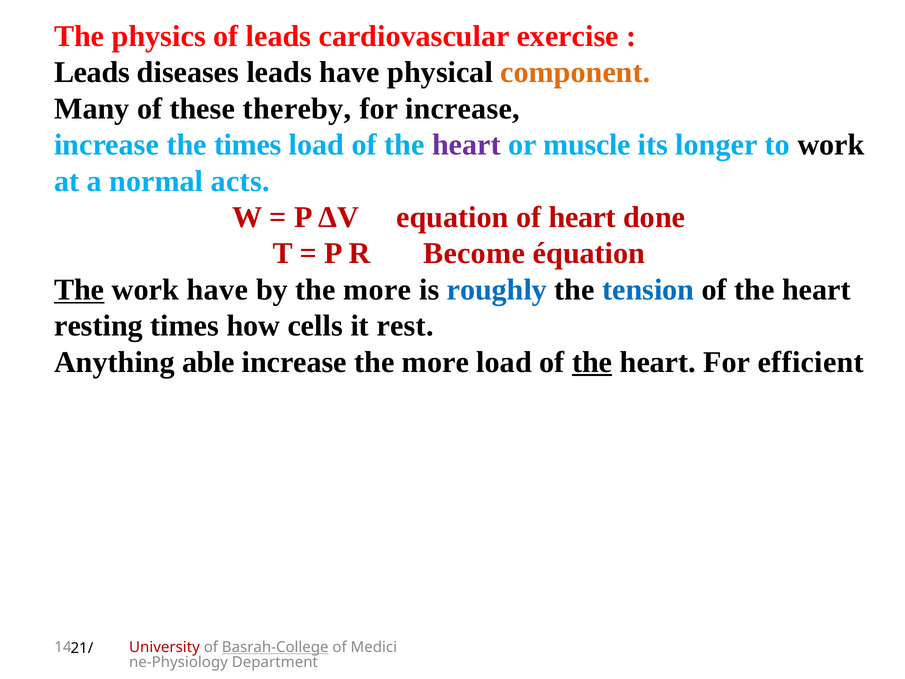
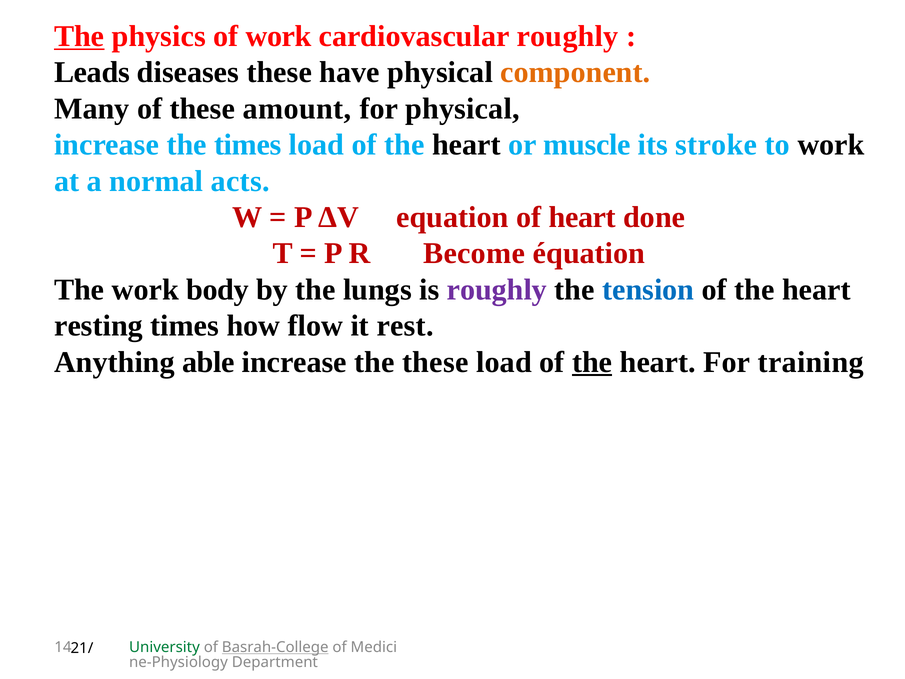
The underline: none -> present (79, 36)
of leads: leads -> work (279, 36)
cardiovascular exercise: exercise -> roughly (568, 36)
diseases leads: leads -> these (279, 72)
thereby: thereby -> amount (297, 109)
for increase: increase -> physical (462, 109)
heart colour: purple -> black (466, 145)
longer: longer -> stroke (716, 145)
The underline: present -> none (79, 290)
work have: have -> body (218, 290)
by the more: more -> lungs (377, 290)
roughly colour: blue -> purple (497, 290)
cells: cells -> flow (315, 326)
increase the more: more -> these (435, 362)
efficient: efficient -> training (811, 362)
University colour: red -> green (164, 647)
